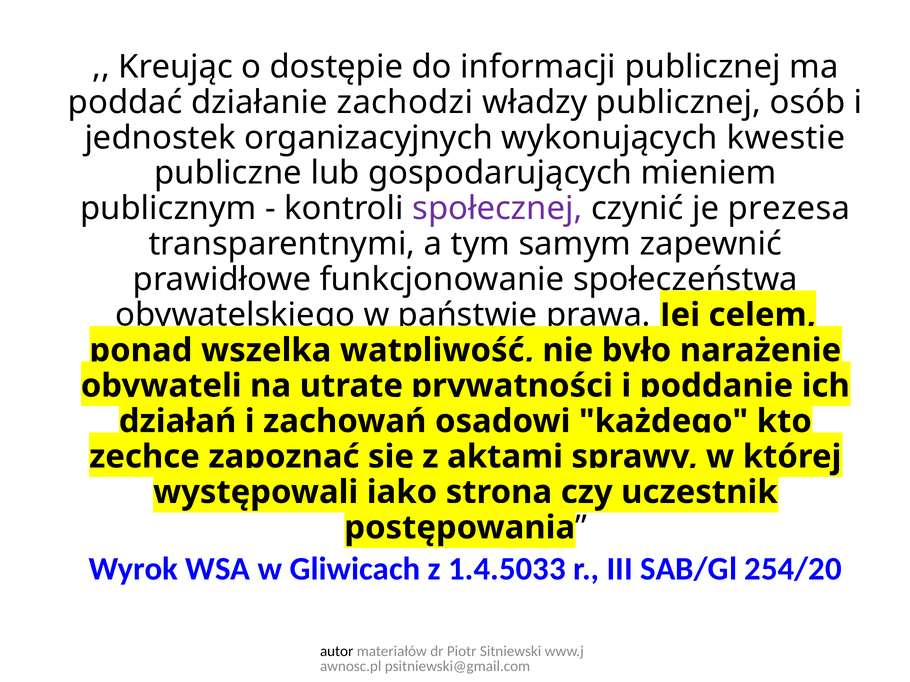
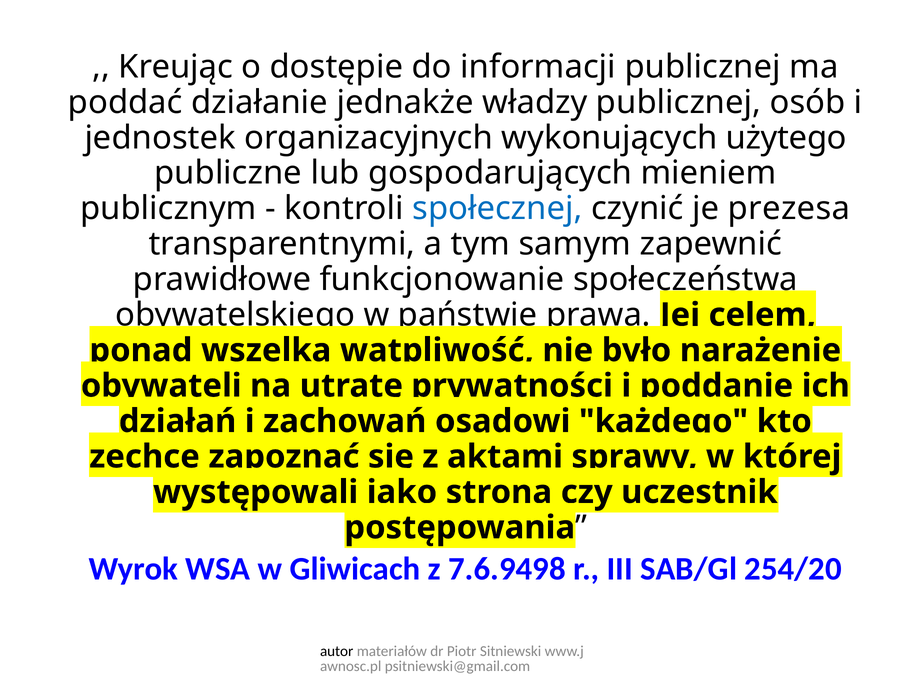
zachodzi: zachodzi -> jednakże (405, 102)
kwestie: kwestie -> użytego (786, 138)
społecznej colour: purple -> blue (497, 209)
1.4.5033: 1.4.5033 -> 7.6.9498 (507, 569)
